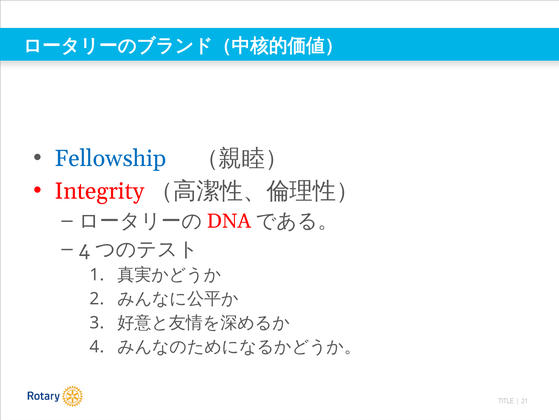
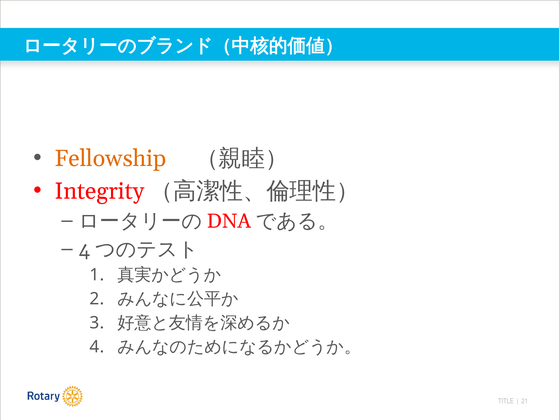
Fellowship colour: blue -> orange (110, 158)
